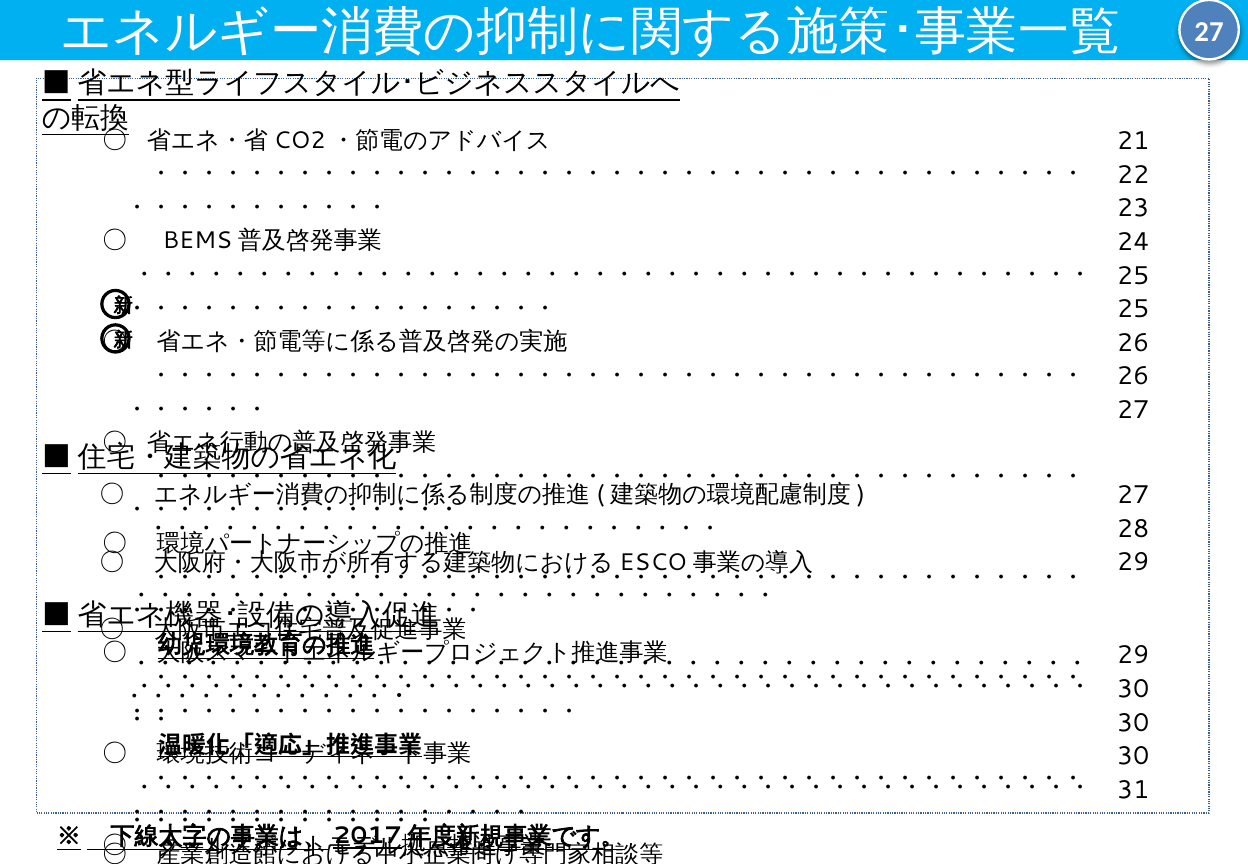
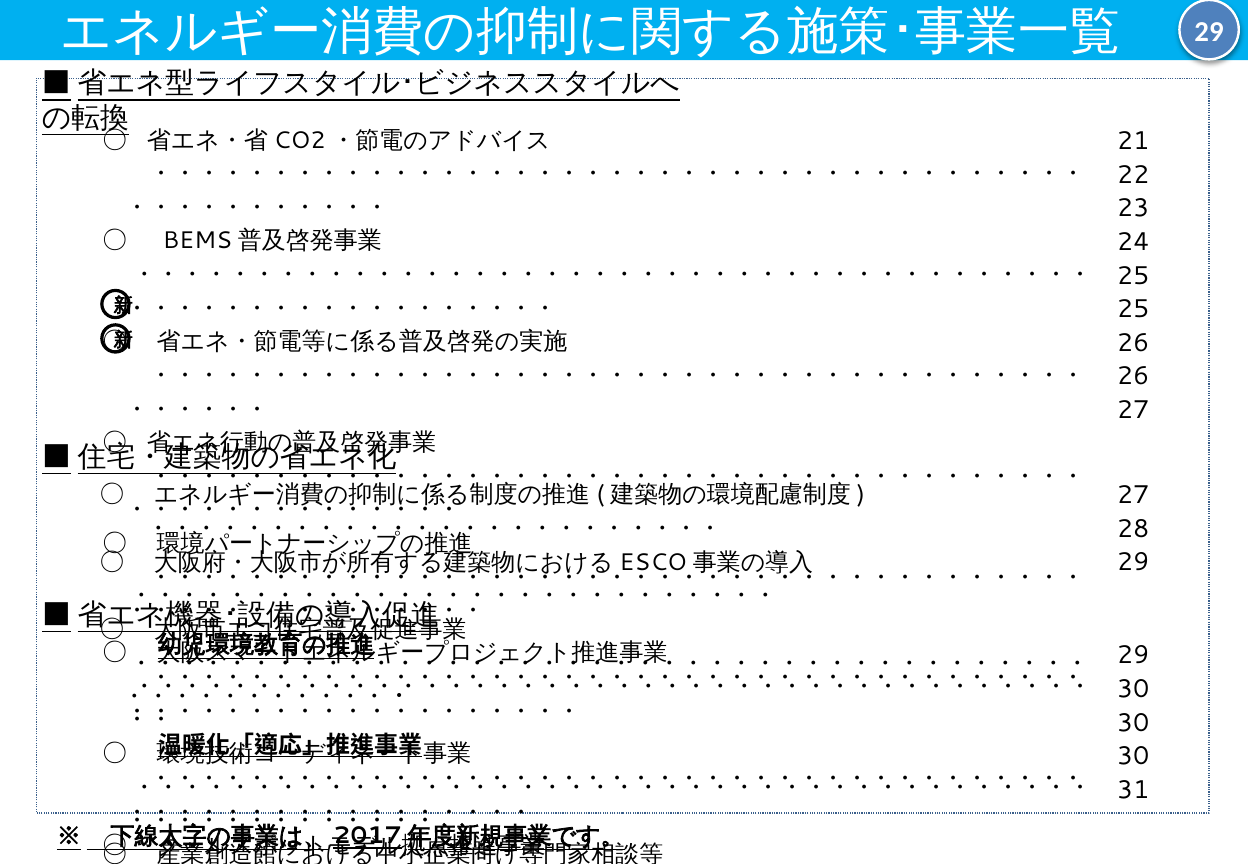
27: 27 -> 29 (1209, 32)
